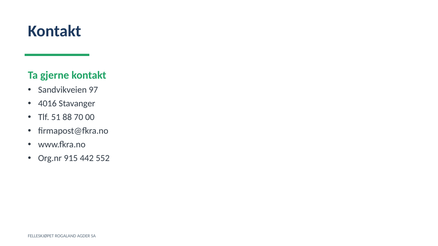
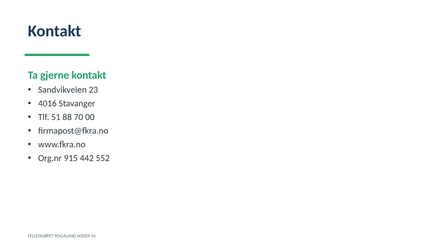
97: 97 -> 23 (93, 90)
